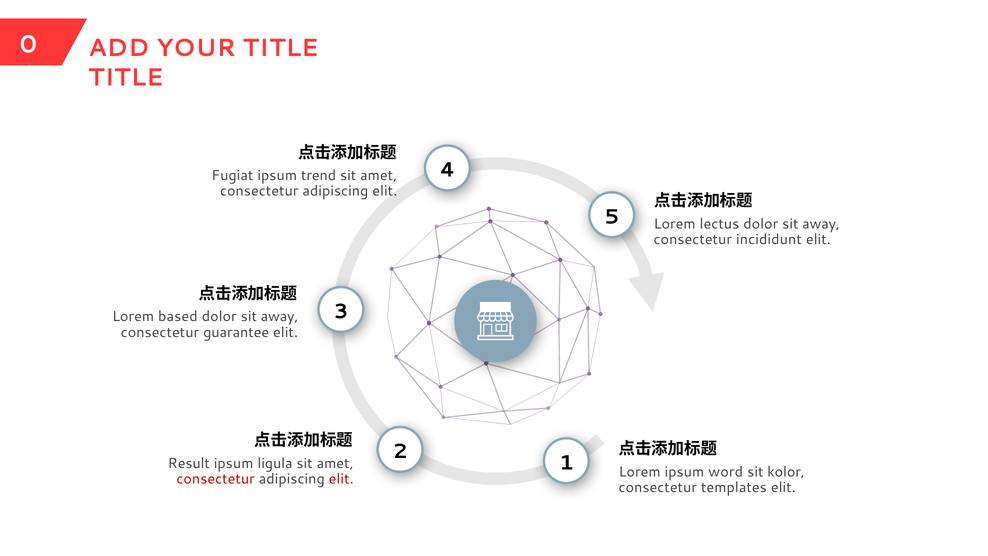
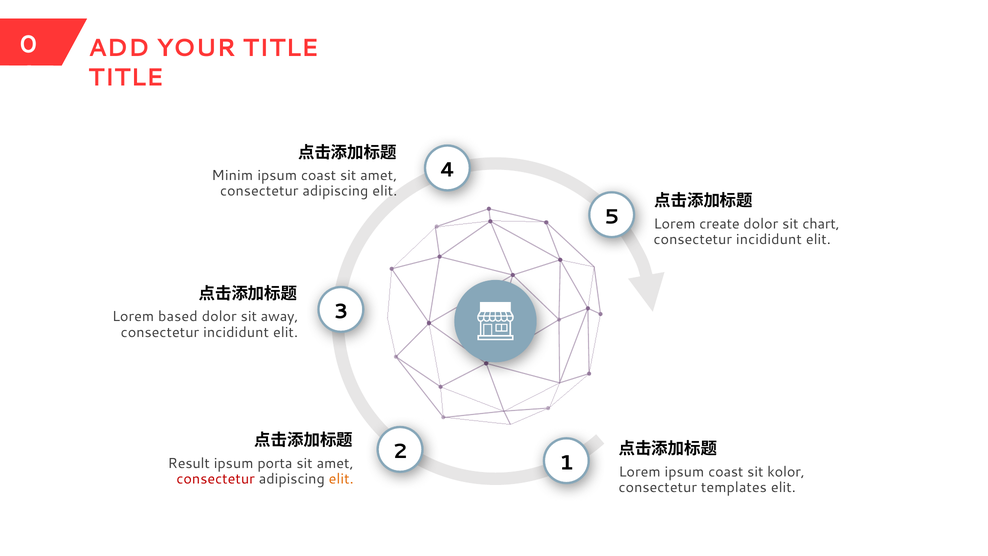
Fugiat: Fugiat -> Minim (232, 175)
trend: trend -> coast (319, 175)
lectus: lectus -> create (720, 224)
away: away -> chart (821, 224)
guarantee: guarantee -> incididunt (236, 332)
ligula: ligula -> porta (275, 463)
Lorem ipsum word: word -> coast (726, 472)
elit colour: red -> orange (341, 479)
